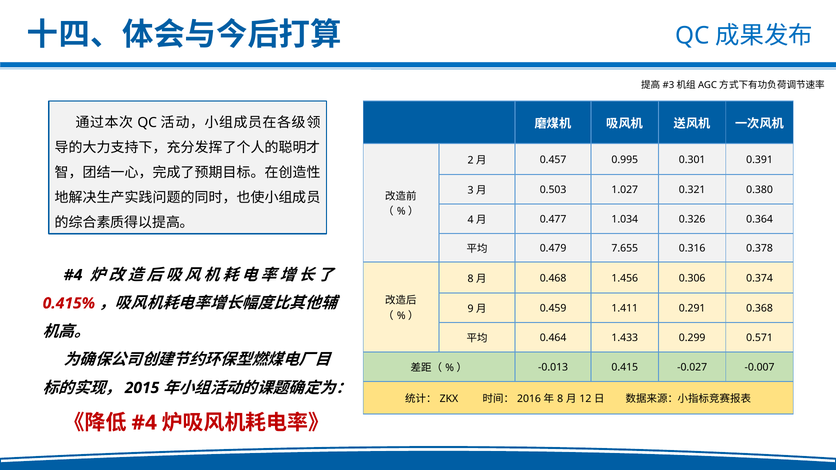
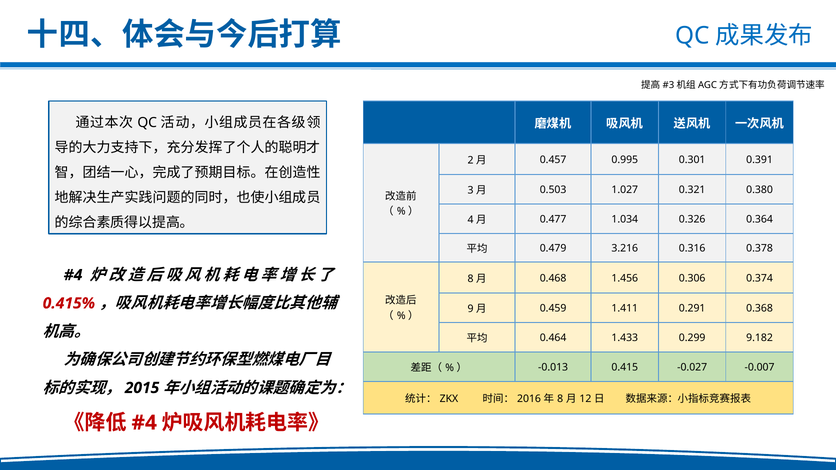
7.655: 7.655 -> 3.216 (625, 249)
0.571: 0.571 -> 9.182 (760, 338)
